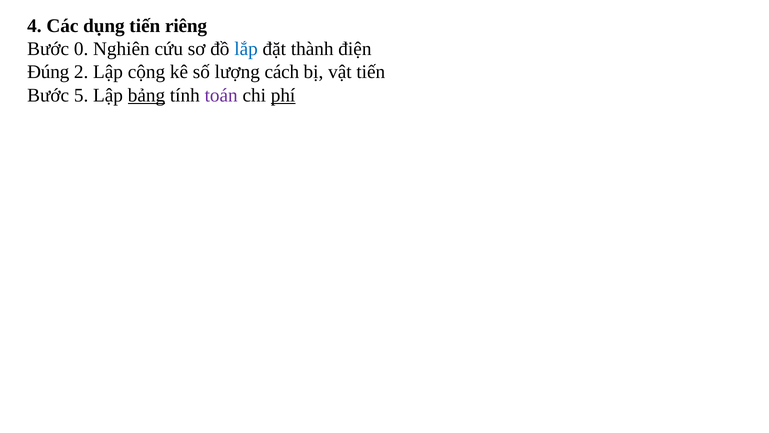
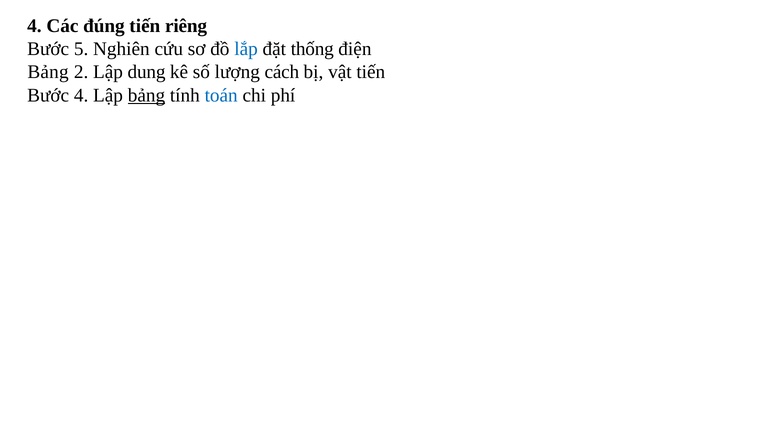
dụng: dụng -> đúng (104, 26)
0: 0 -> 5 (81, 49)
thành: thành -> thống (312, 49)
Đúng: Đúng -> Bảng (48, 72)
cộng: cộng -> dung (147, 72)
Bước 5: 5 -> 4 (81, 95)
toán colour: purple -> blue (221, 95)
phí underline: present -> none (283, 95)
